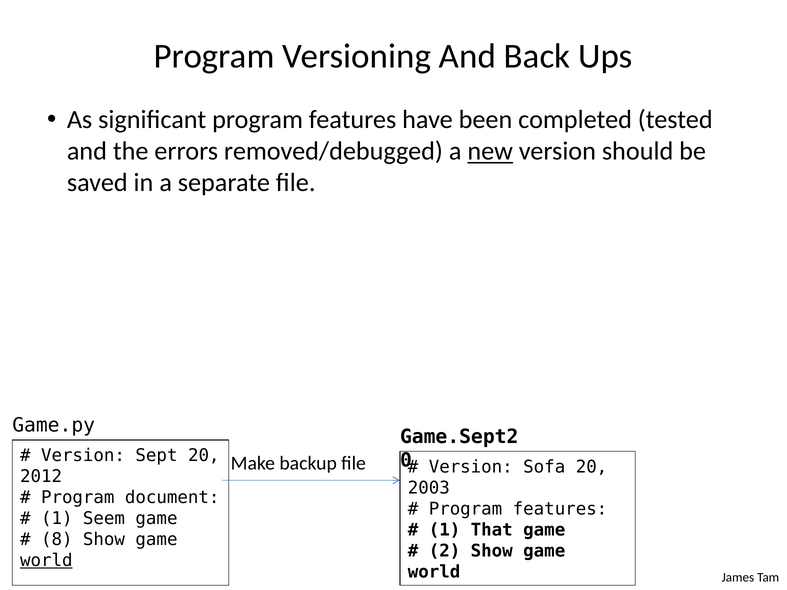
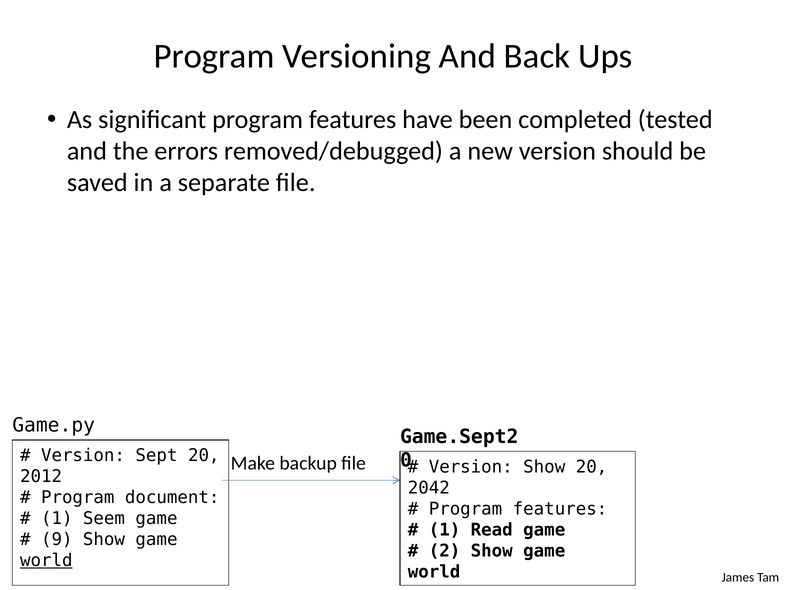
new underline: present -> none (490, 151)
Version Sofa: Sofa -> Show (544, 467)
2003: 2003 -> 2042 (429, 488)
That: That -> Read (492, 530)
8: 8 -> 9 (57, 540)
